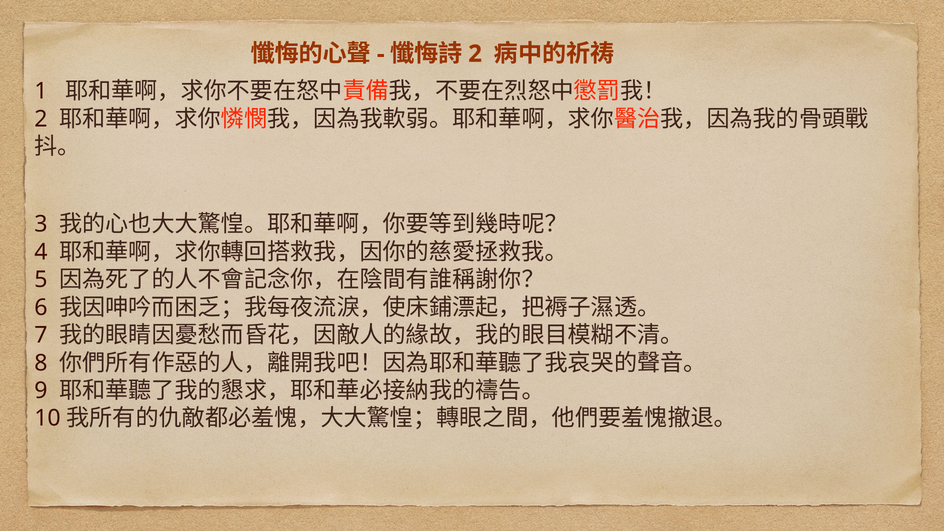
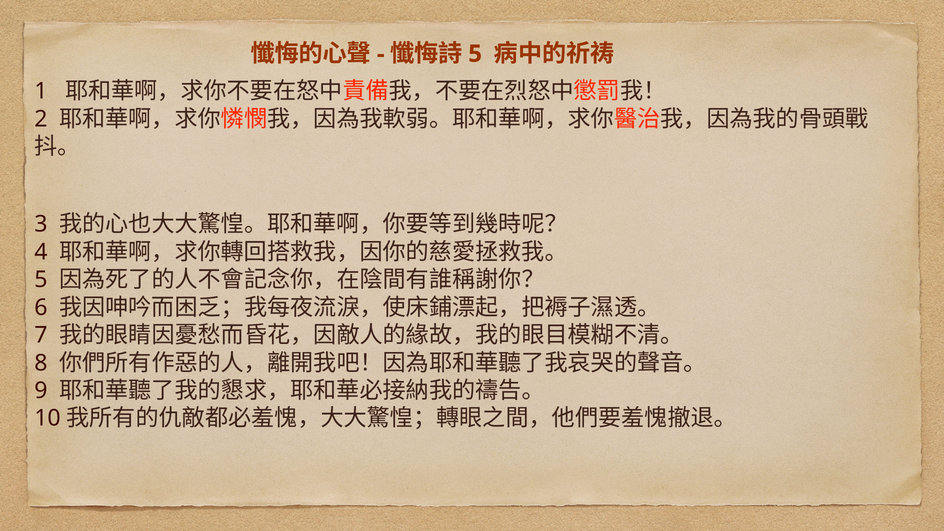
2: 2 -> 5 (475, 54)
